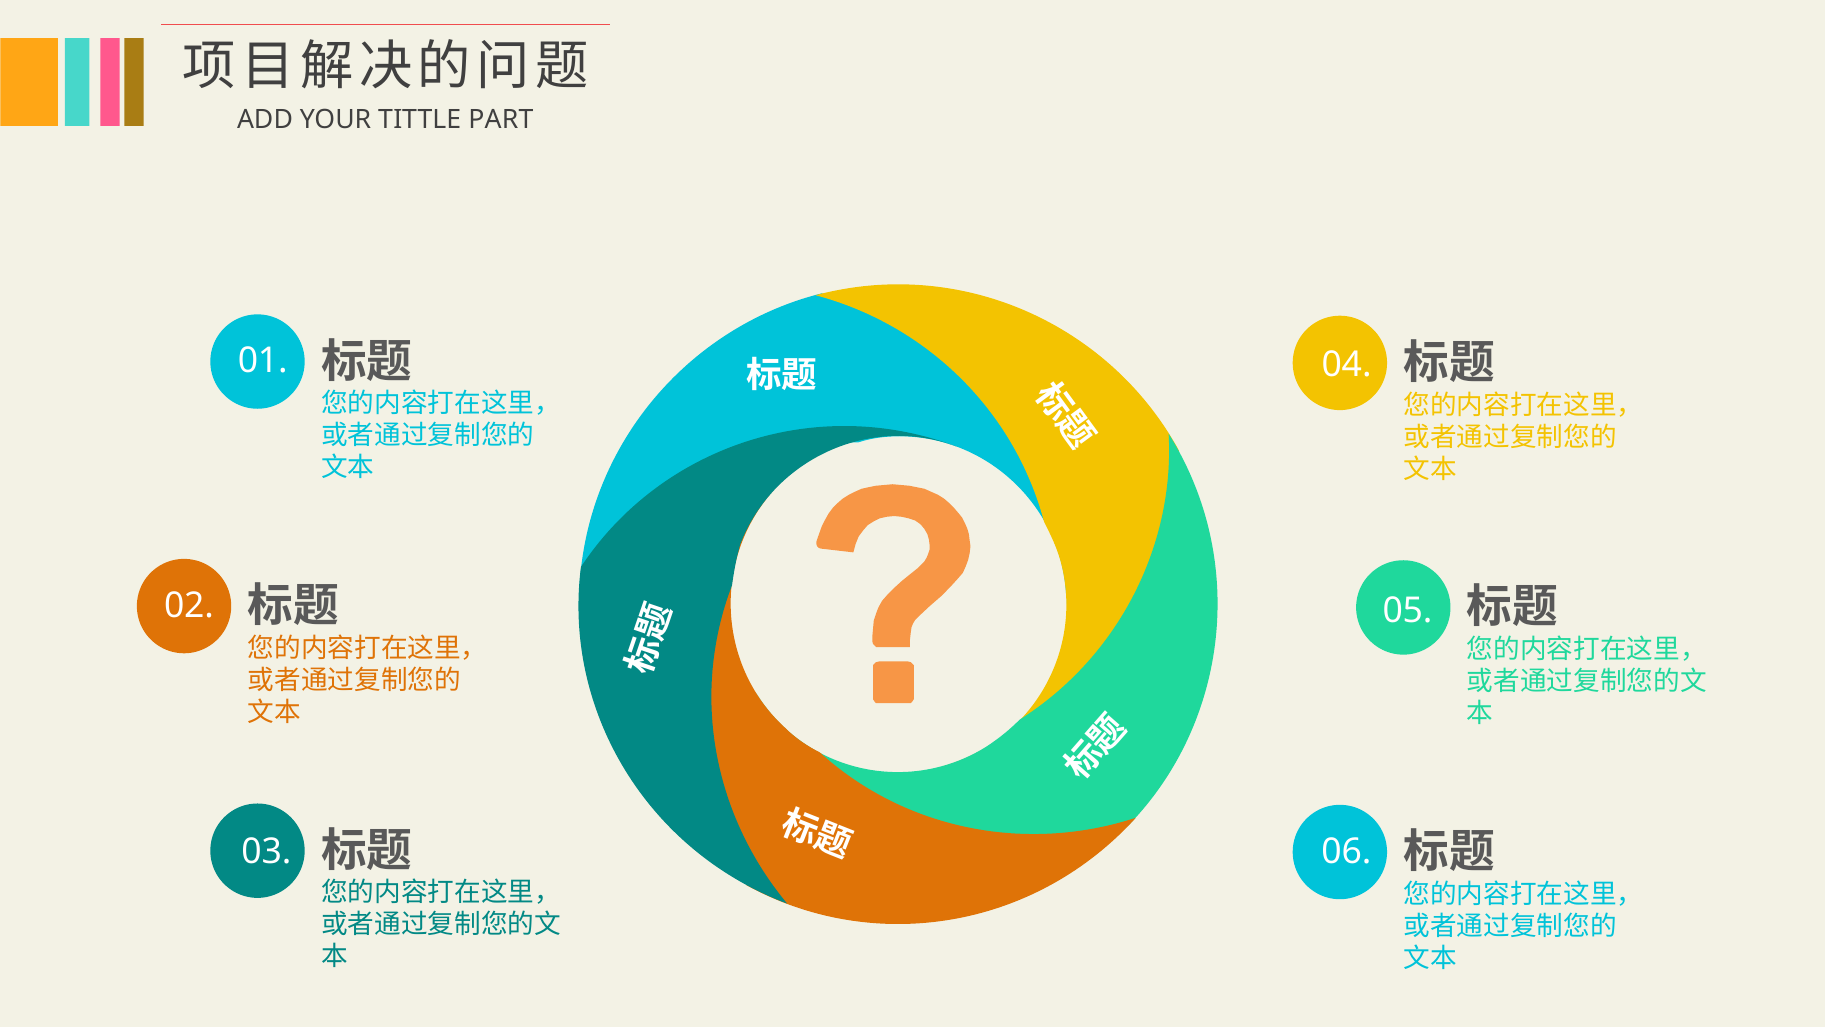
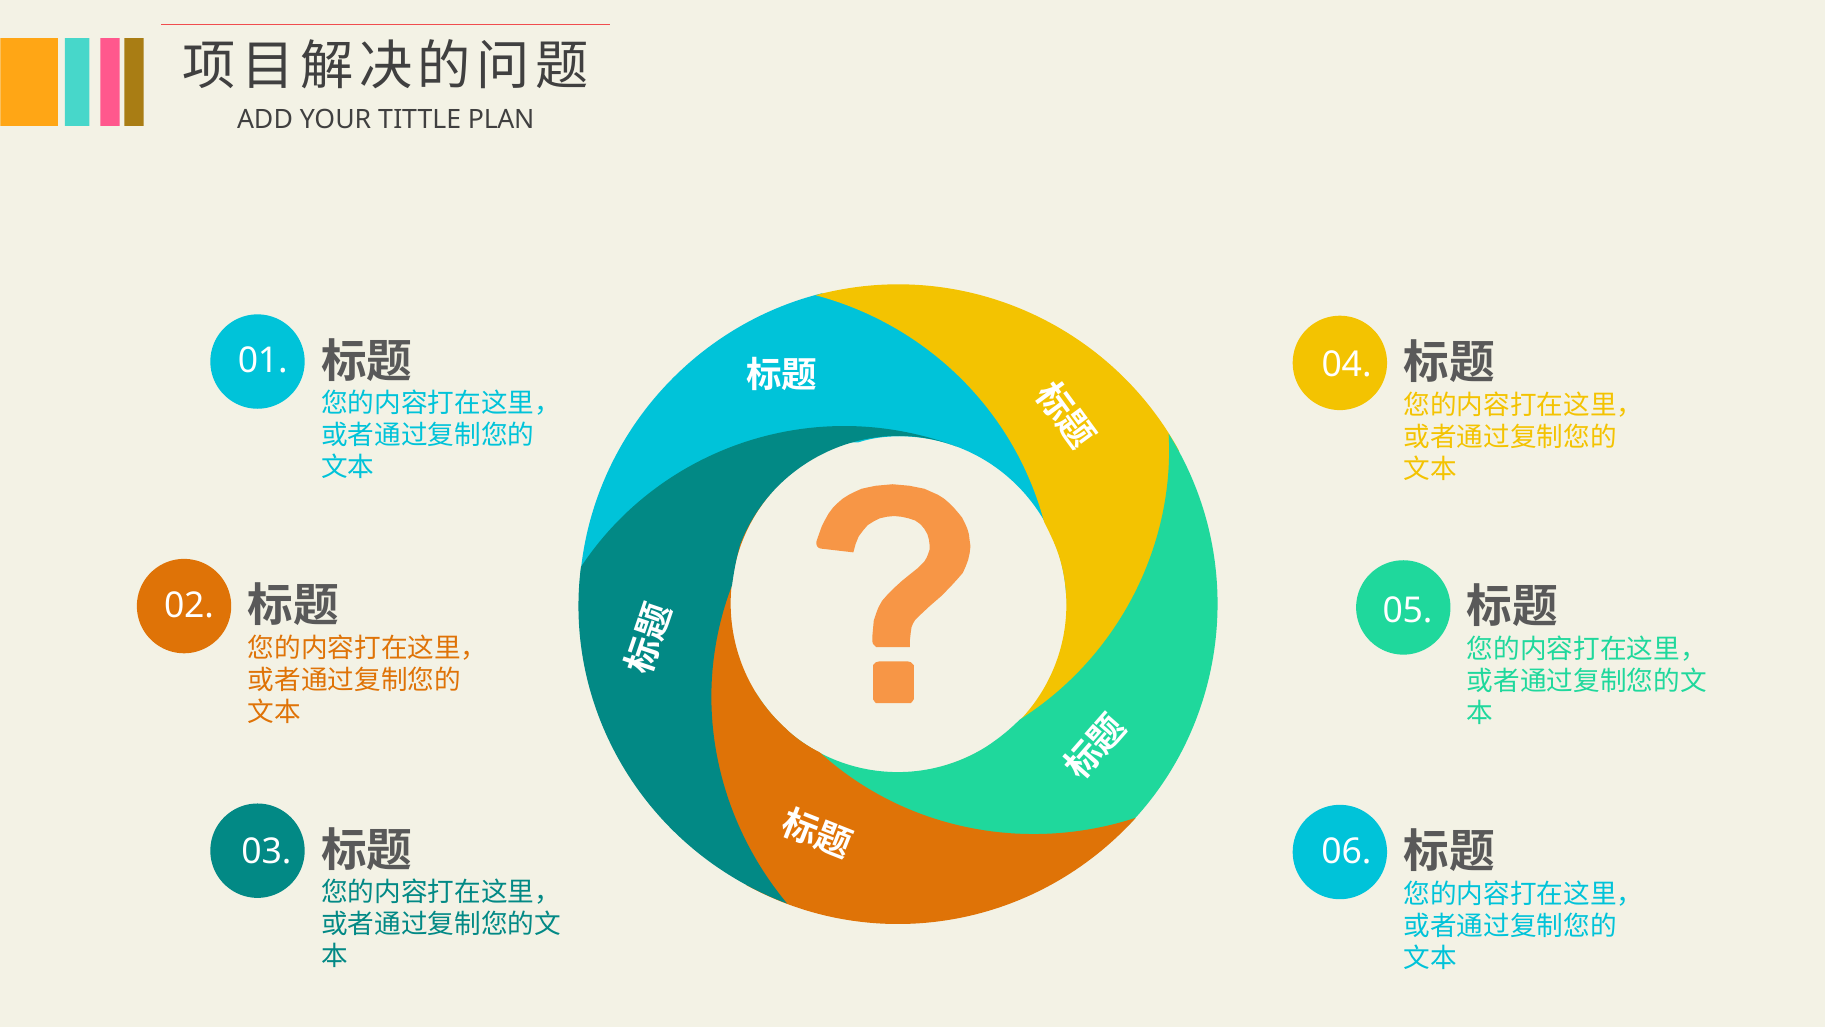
PART: PART -> PLAN (501, 120)
